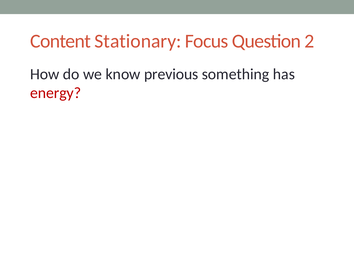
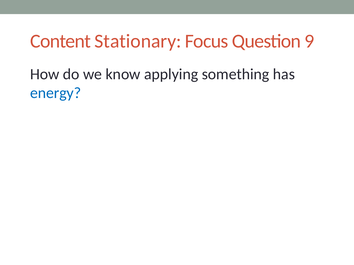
2: 2 -> 9 (309, 41)
previous: previous -> applying (171, 74)
energy colour: red -> blue (56, 93)
